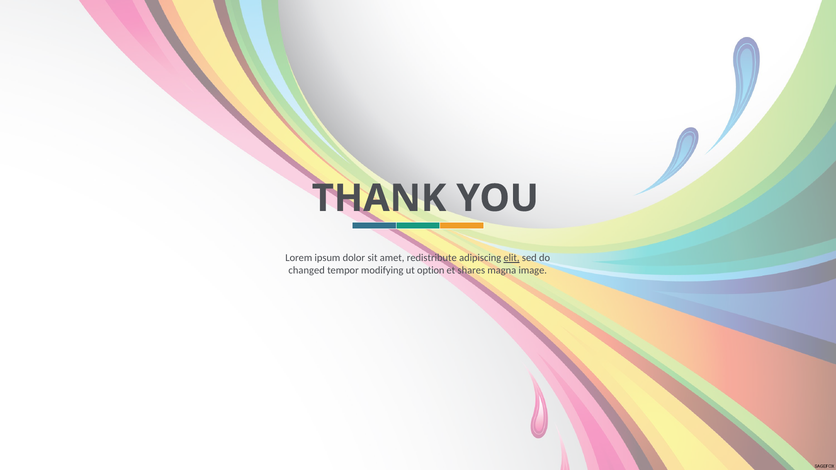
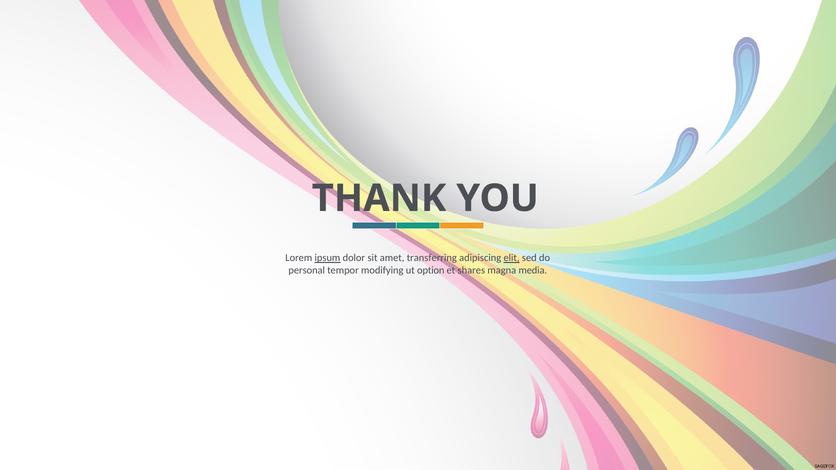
ipsum underline: none -> present (327, 258)
redistribute: redistribute -> transferring (432, 258)
changed: changed -> personal (307, 271)
image: image -> media (533, 271)
